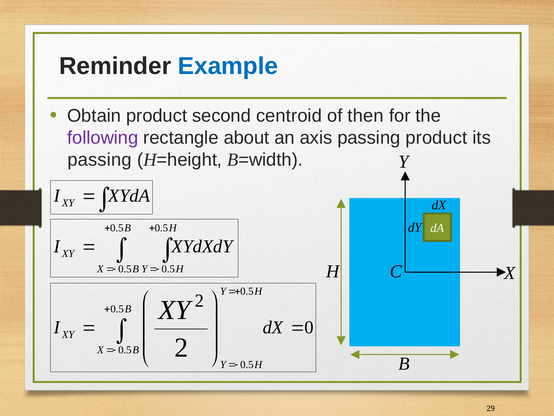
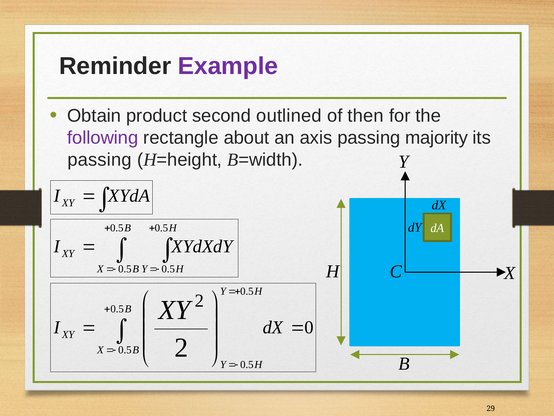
Example colour: blue -> purple (228, 66)
centroid: centroid -> outlined (289, 116)
passing product: product -> majority (437, 138)
